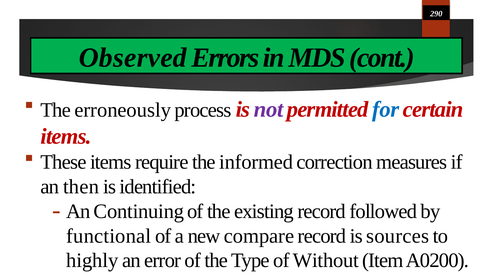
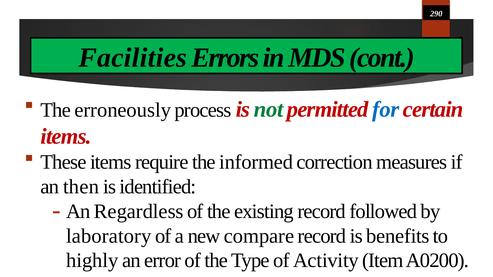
Observed: Observed -> Facilities (133, 58)
not colour: purple -> green (269, 109)
Continuing: Continuing -> Regardless (139, 212)
functional: functional -> laboratory (109, 236)
sources: sources -> benefits (398, 236)
Without: Without -> Activity (326, 261)
